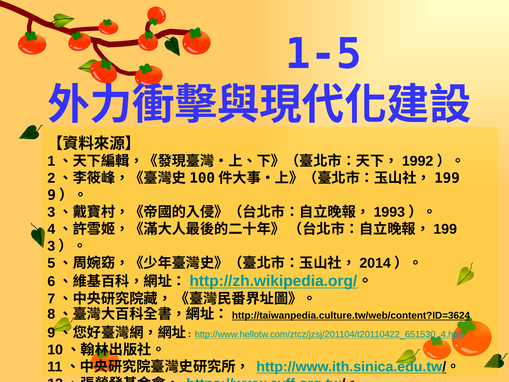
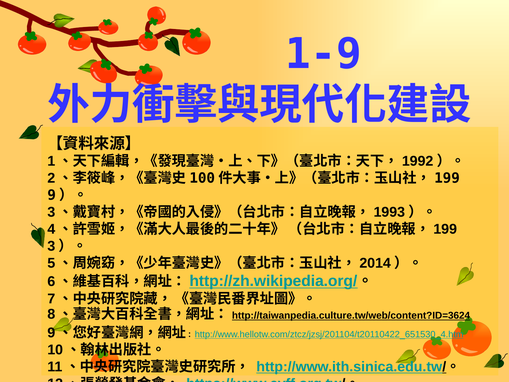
1-5: 1-5 -> 1-9 (323, 54)
